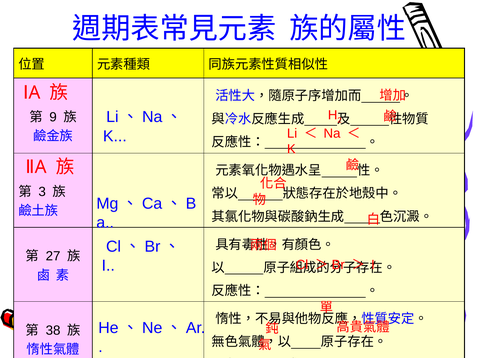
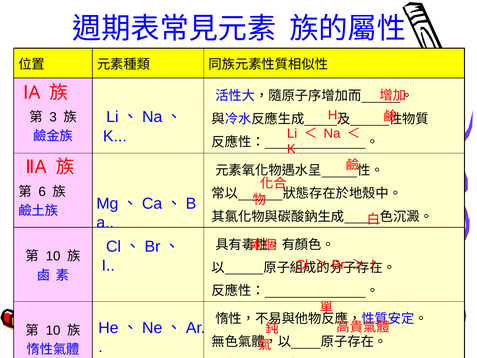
9: 9 -> 3 (53, 117)
3: 3 -> 6 (42, 192)
27: 27 -> 10 (53, 256)
38: 38 -> 10 (53, 330)
